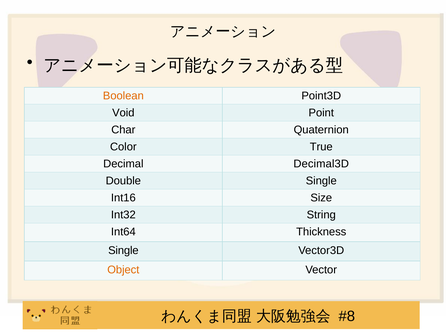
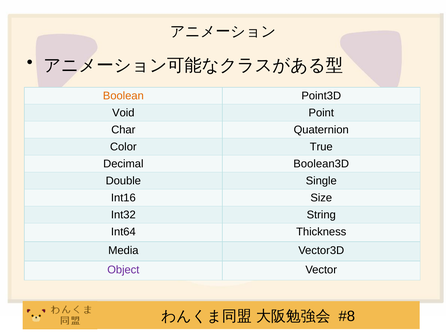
Decimal3D: Decimal3D -> Boolean3D (321, 164)
Single: Single -> Media (123, 250)
Object colour: orange -> purple (123, 269)
